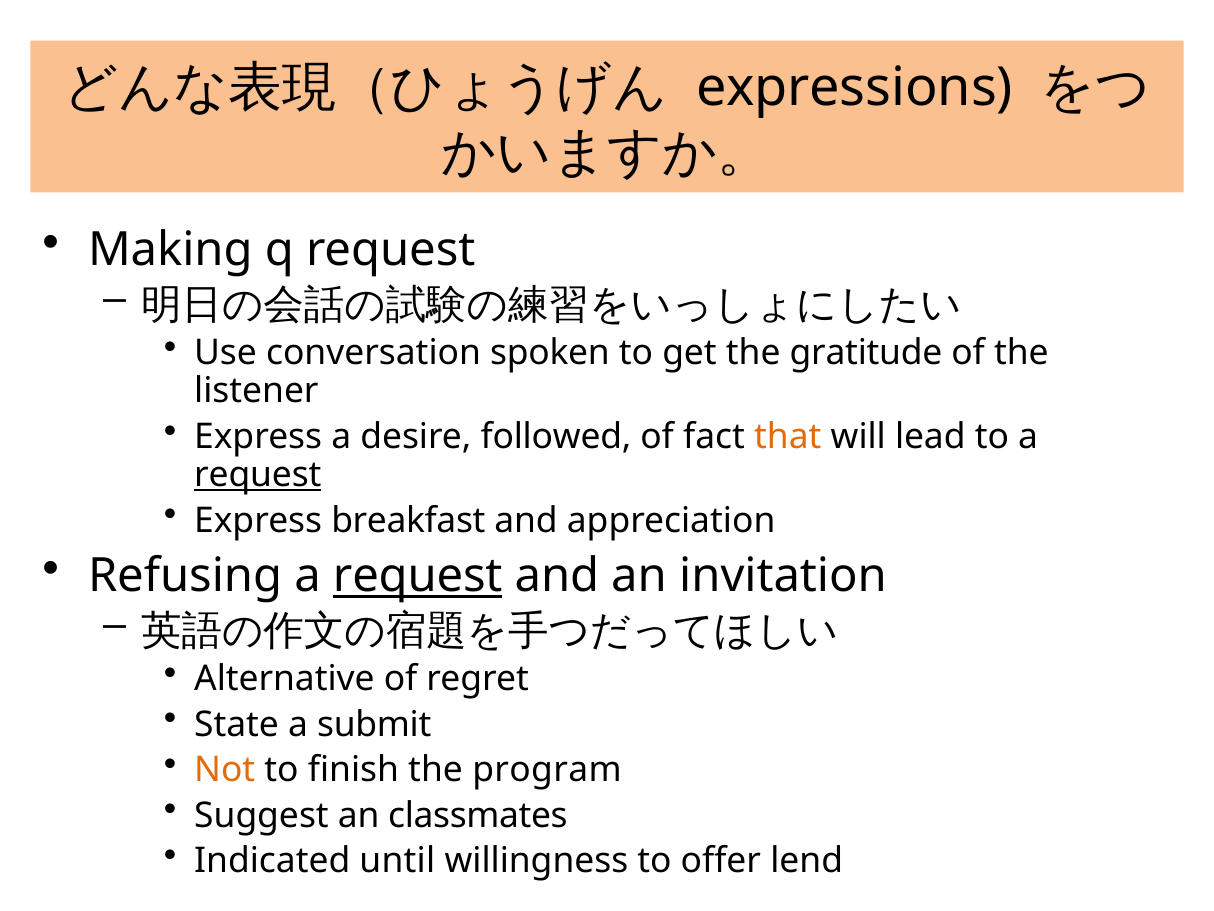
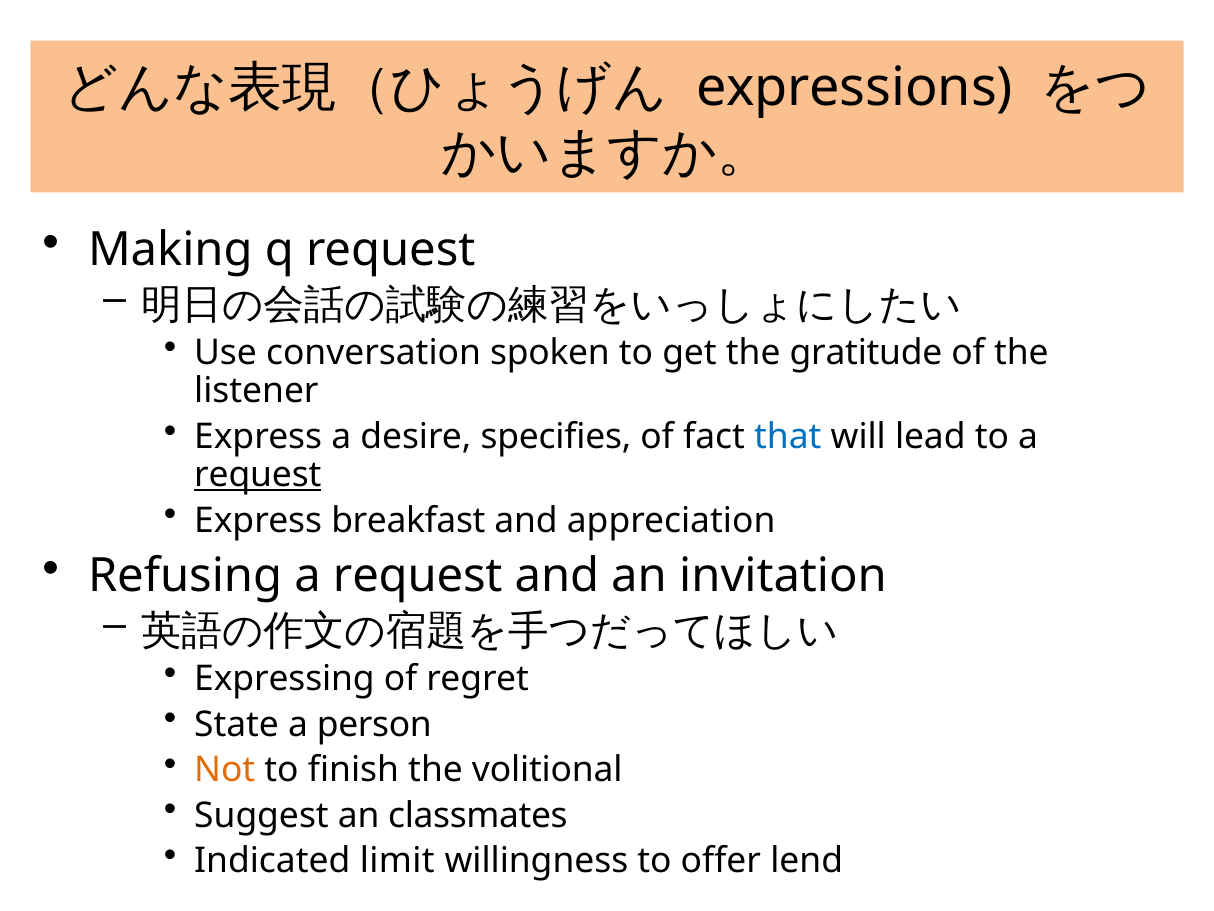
followed: followed -> specifies (556, 436)
that colour: orange -> blue (788, 436)
request underline: present -> none (418, 576)
Alternative: Alternative -> Expressing (284, 679)
submit: submit -> person (374, 724)
program: program -> volitional (547, 770)
until: until -> limit (397, 861)
